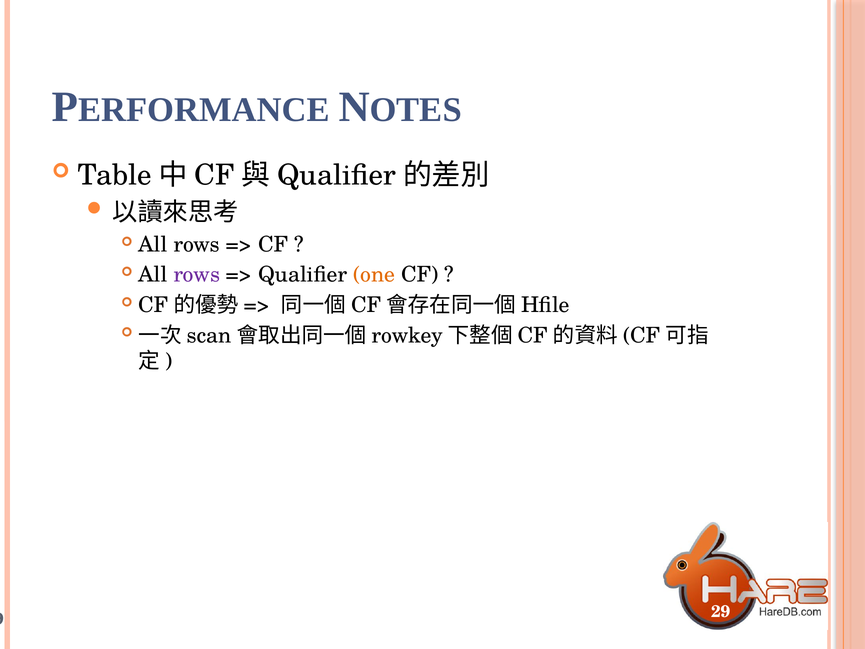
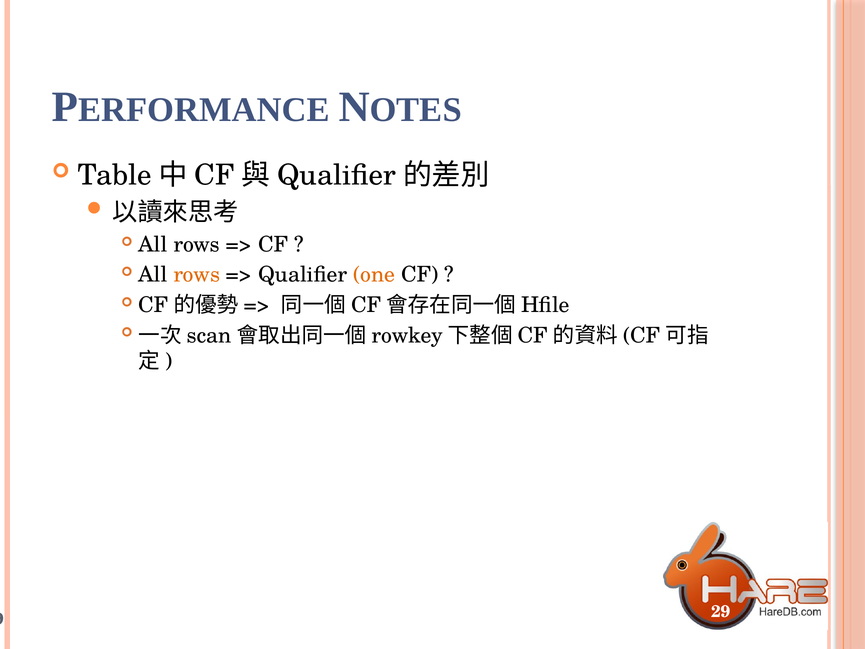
rows colour: purple -> orange (197, 275)
